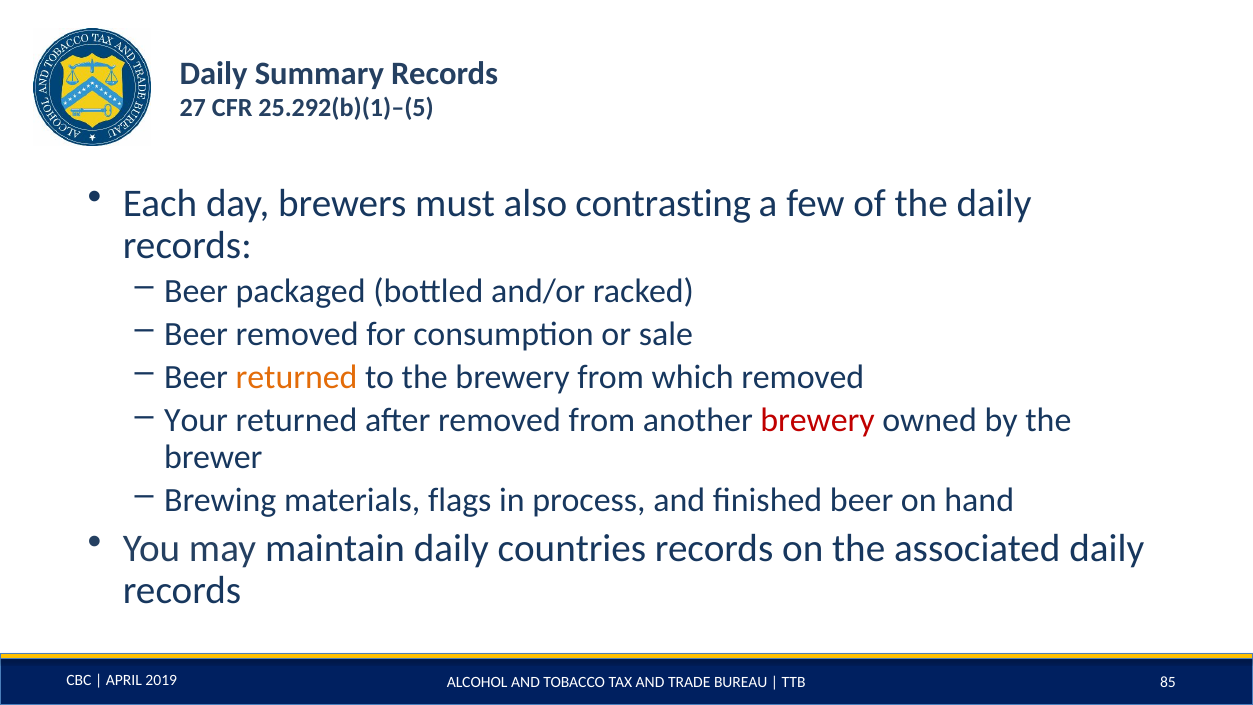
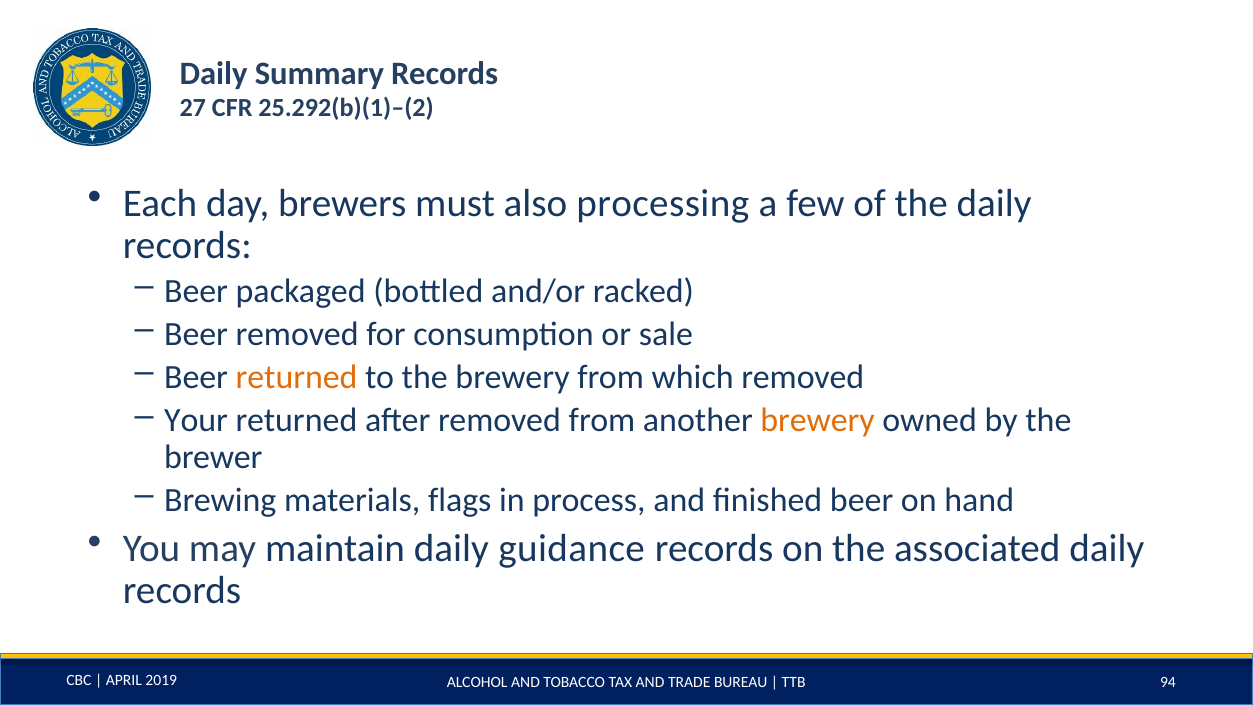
25.292(b)(1)–(5: 25.292(b)(1)–(5 -> 25.292(b)(1)–(2 (346, 108)
contrasting: contrasting -> processing (663, 203)
brewery colour: red -> orange (818, 421)
countries: countries -> guidance (572, 548)
85: 85 -> 94 (1168, 682)
